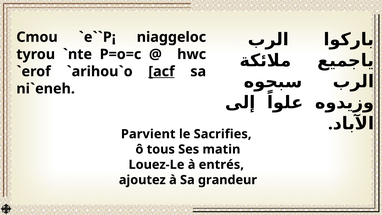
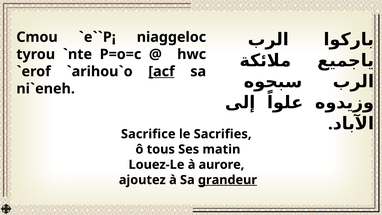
Parvient: Parvient -> Sacrifice (148, 134)
entrés: entrés -> aurore (221, 165)
grandeur underline: none -> present (227, 180)
